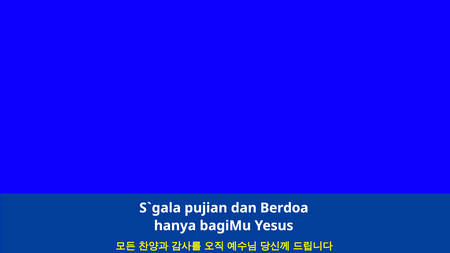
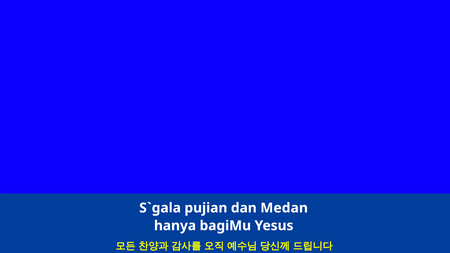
Berdoa: Berdoa -> Medan (284, 208)
